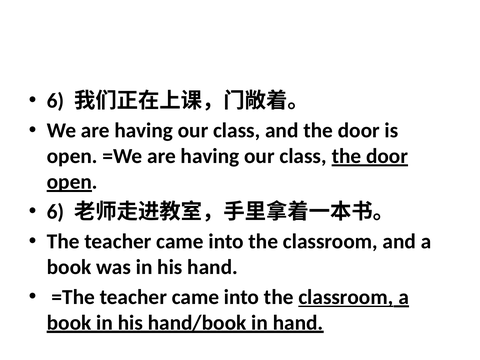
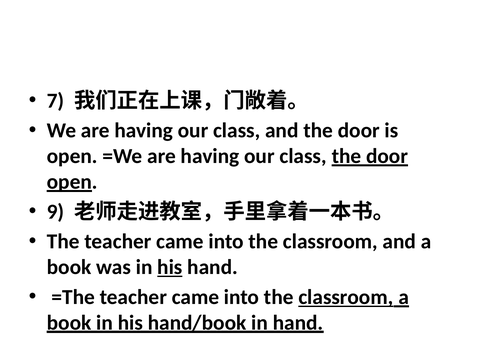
6: 6 -> 7 (56, 101)
6: 6 -> 9 (56, 212)
his underline: none -> present (170, 267)
